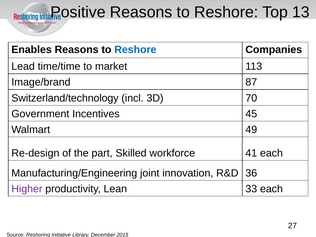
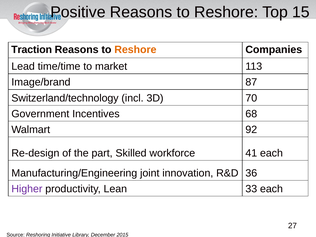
13: 13 -> 15 (301, 12)
Enables: Enables -> Traction (32, 50)
Reshore colour: blue -> orange (135, 50)
45: 45 -> 68 (251, 114)
49: 49 -> 92 (251, 130)
